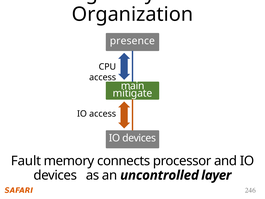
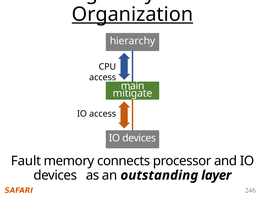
Organization underline: none -> present (132, 14)
presence: presence -> hierarchy (133, 41)
uncontrolled: uncontrolled -> outstanding (159, 175)
